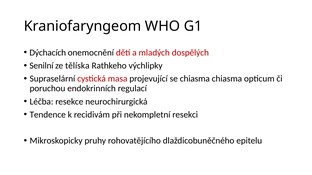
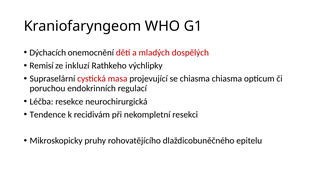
Senilní: Senilní -> Remisí (41, 66)
tělíska: tělíska -> inkluzí (77, 66)
